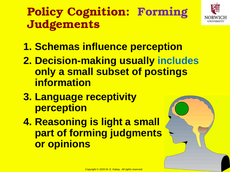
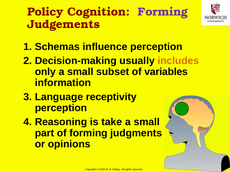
includes colour: blue -> orange (178, 61)
postings: postings -> variables (166, 72)
light: light -> take (112, 122)
